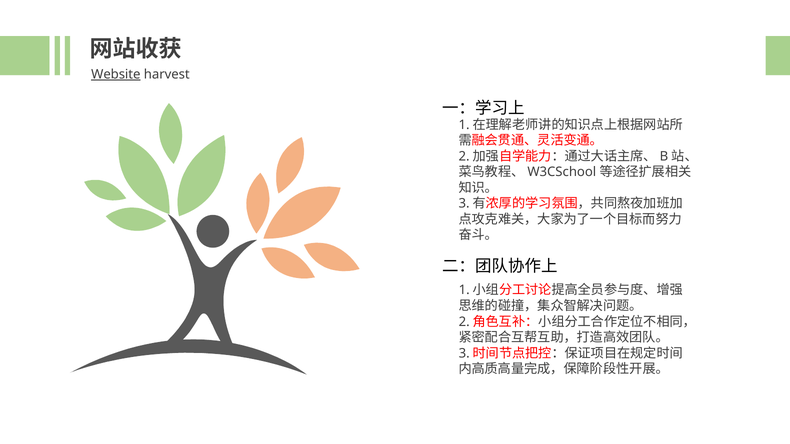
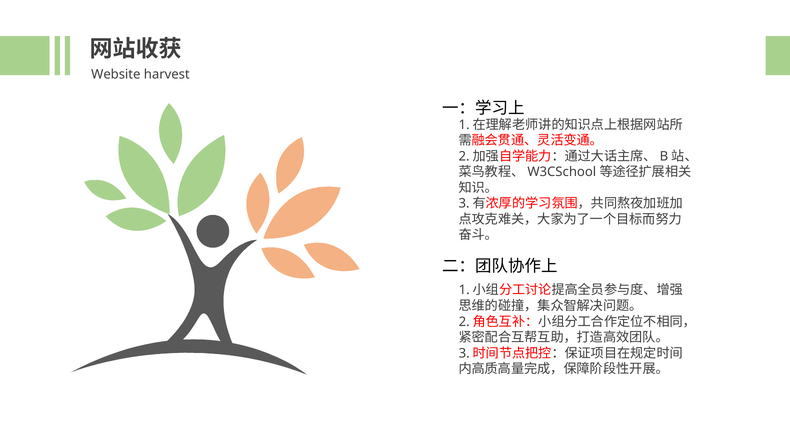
Website underline: present -> none (116, 74)
